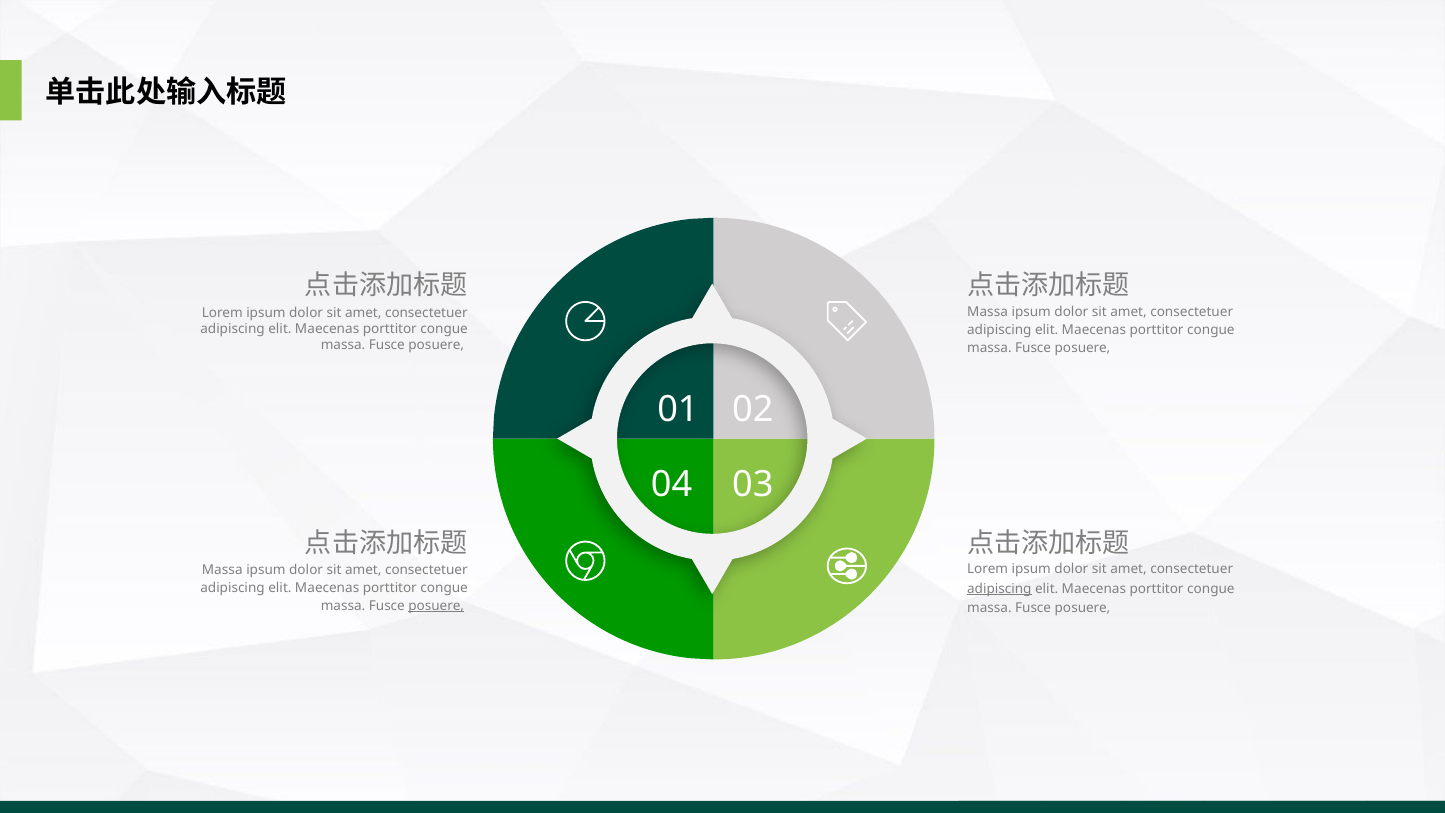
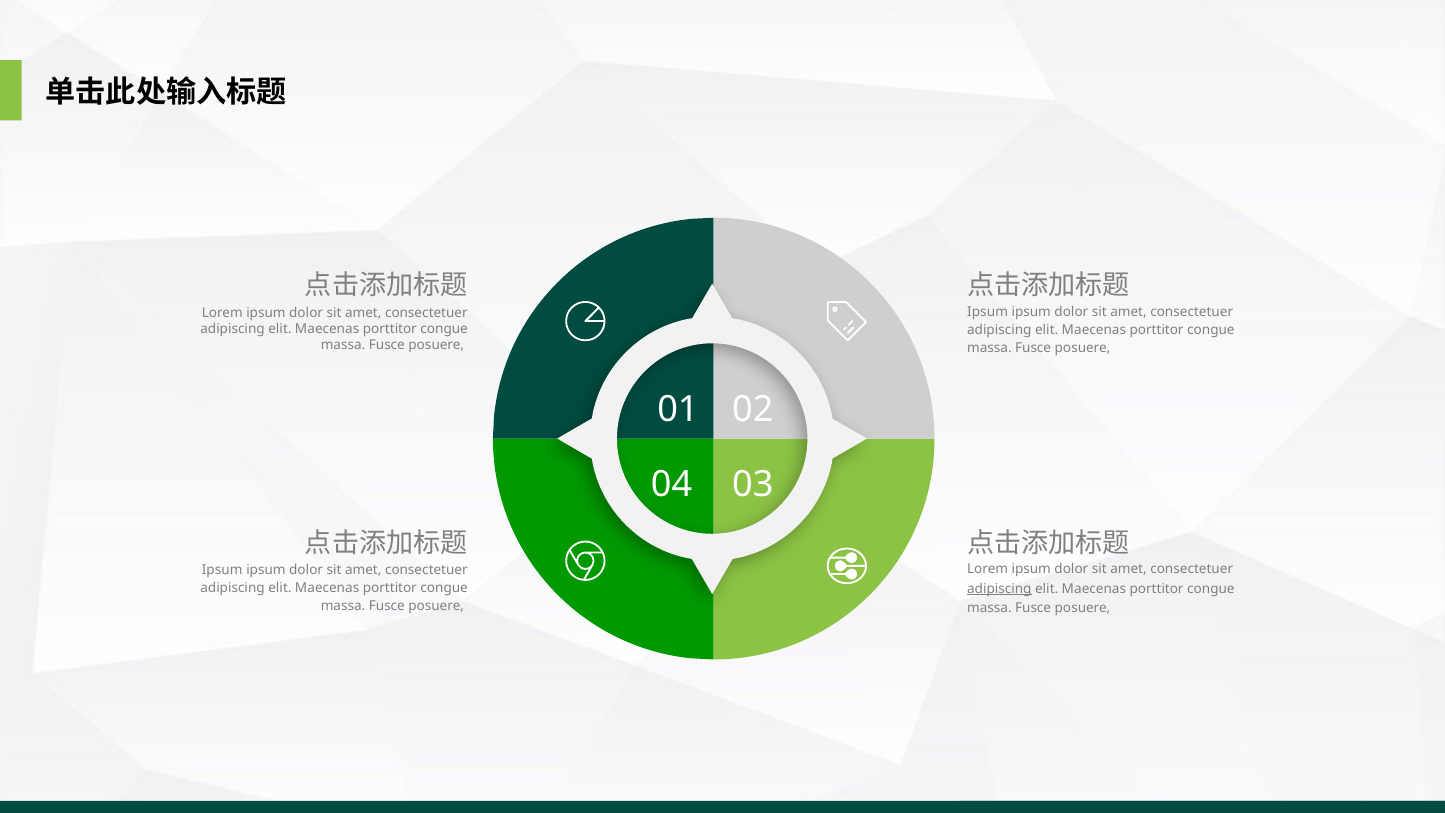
Massa: Massa -> Ipsum (988, 312)
Massa: Massa -> Ipsum (222, 570)
posuere underline: present -> none (436, 606)
